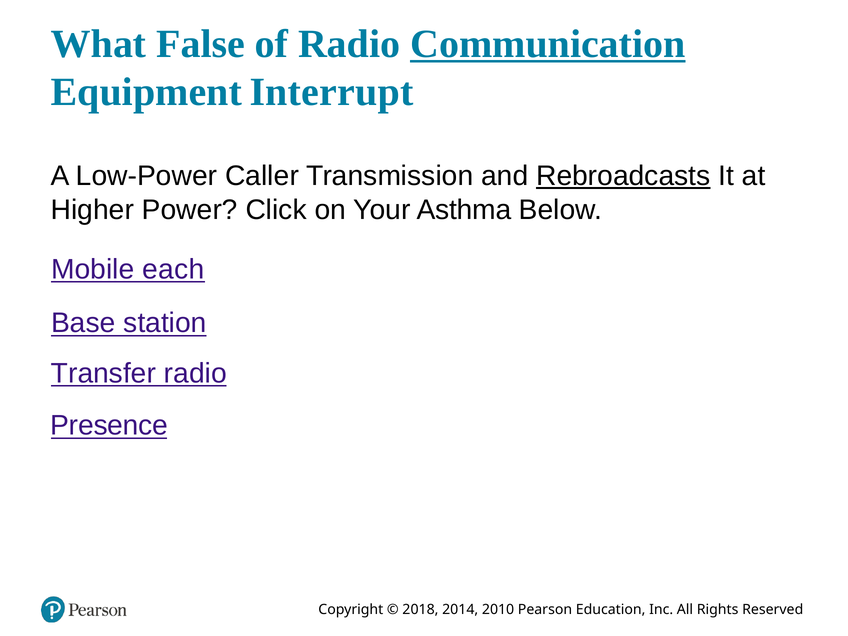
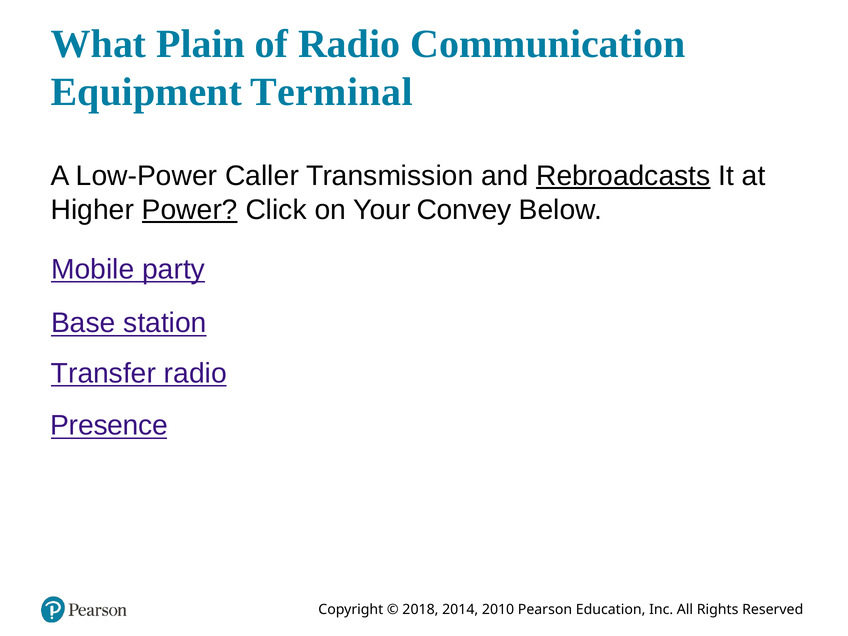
False: False -> Plain (201, 44)
Communication underline: present -> none (548, 44)
Interrupt: Interrupt -> Terminal (331, 92)
Power underline: none -> present (190, 210)
Asthma: Asthma -> Convey (464, 210)
each: each -> party (174, 270)
